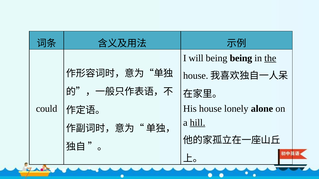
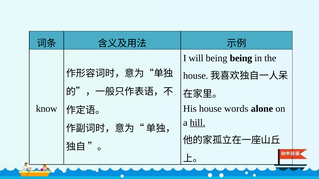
the underline: present -> none (270, 58)
could: could -> know (47, 109)
lonely: lonely -> words (236, 109)
